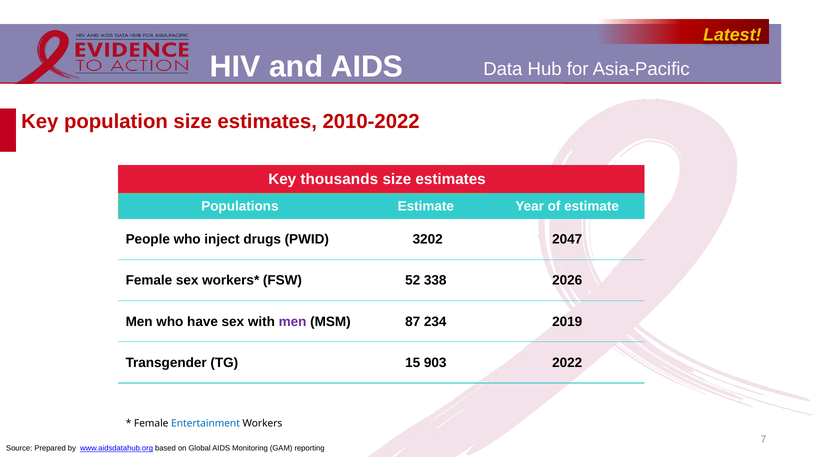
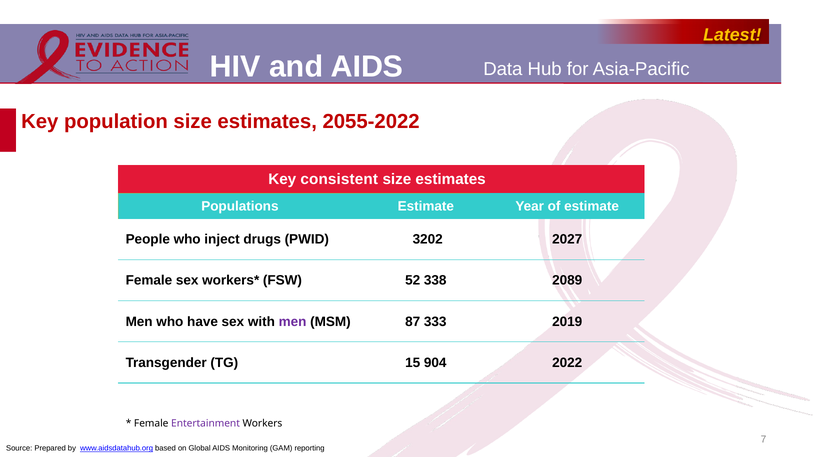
2010-2022: 2010-2022 -> 2055-2022 (371, 121)
thousands: thousands -> consistent (339, 179)
2047: 2047 -> 2027 (567, 240)
2026: 2026 -> 2089 (567, 281)
234: 234 -> 333 (435, 322)
903: 903 -> 904 (435, 363)
Entertainment colour: blue -> purple (206, 424)
